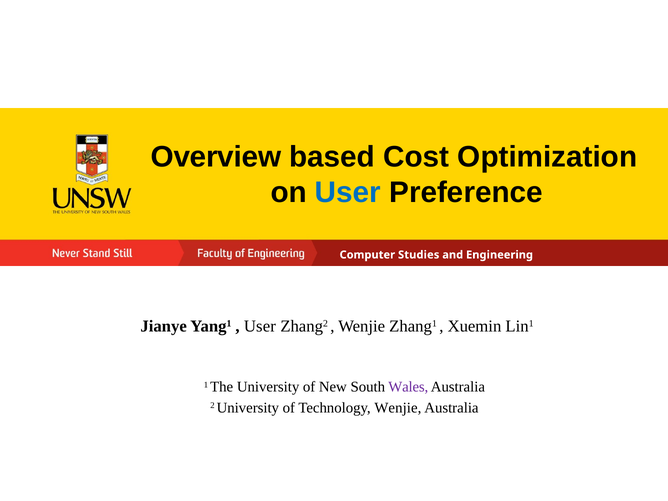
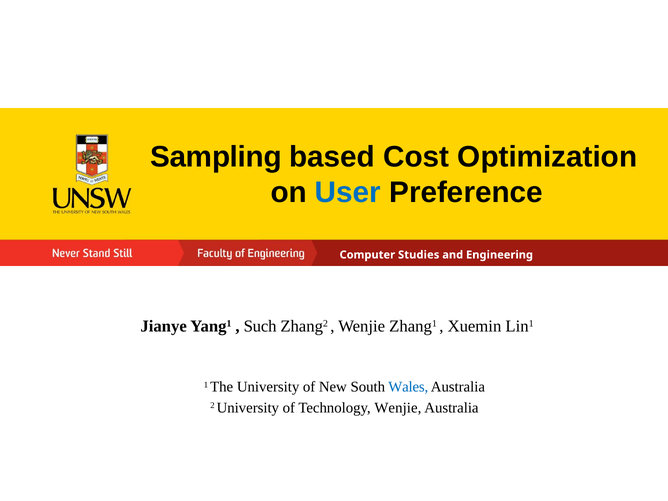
Overview: Overview -> Sampling (216, 157)
User: User -> Such (260, 326)
Wales colour: purple -> blue (408, 387)
